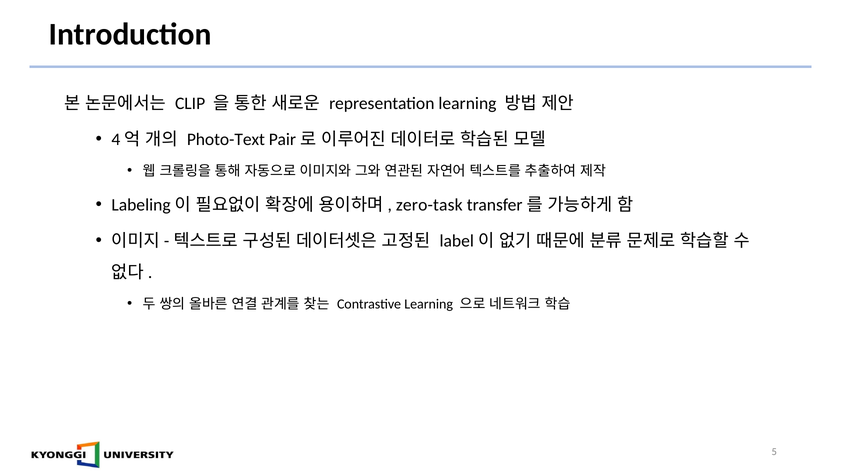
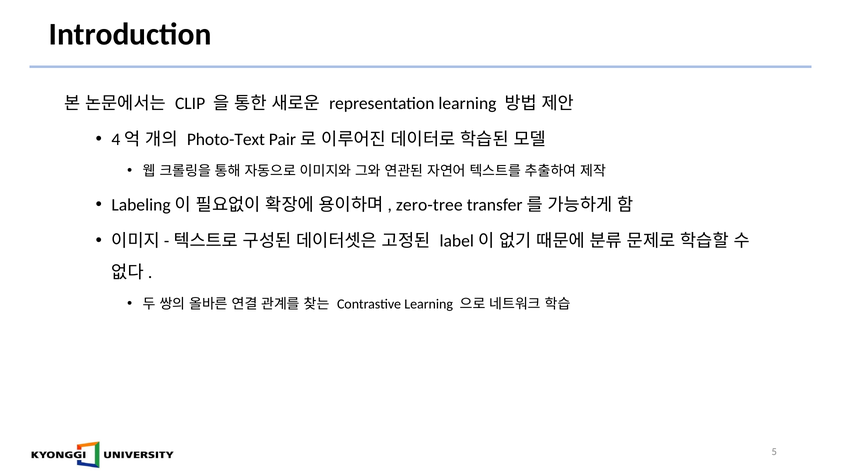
zero-task: zero-task -> zero-tree (429, 205)
